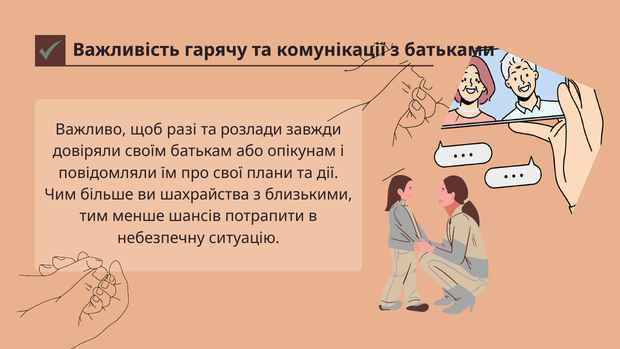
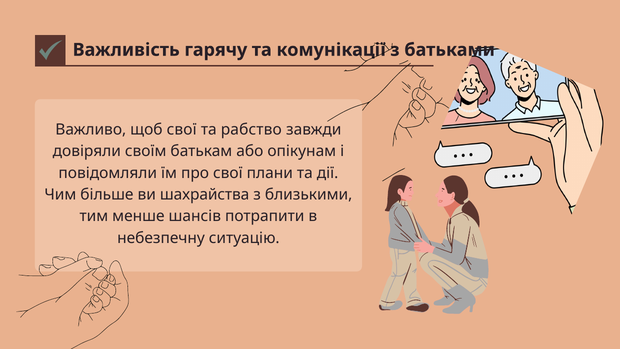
щоб разі: разі -> свої (182, 129)
розлади: розлади -> рабство (251, 129)
